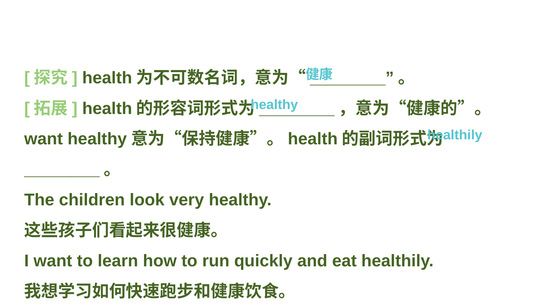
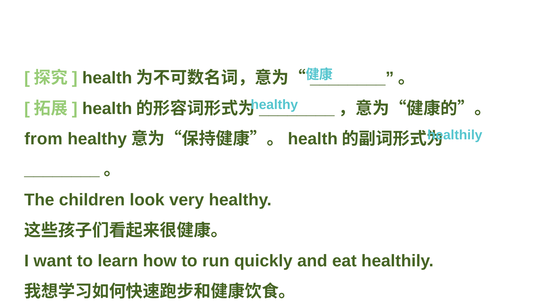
want: want -> from (43, 139)
